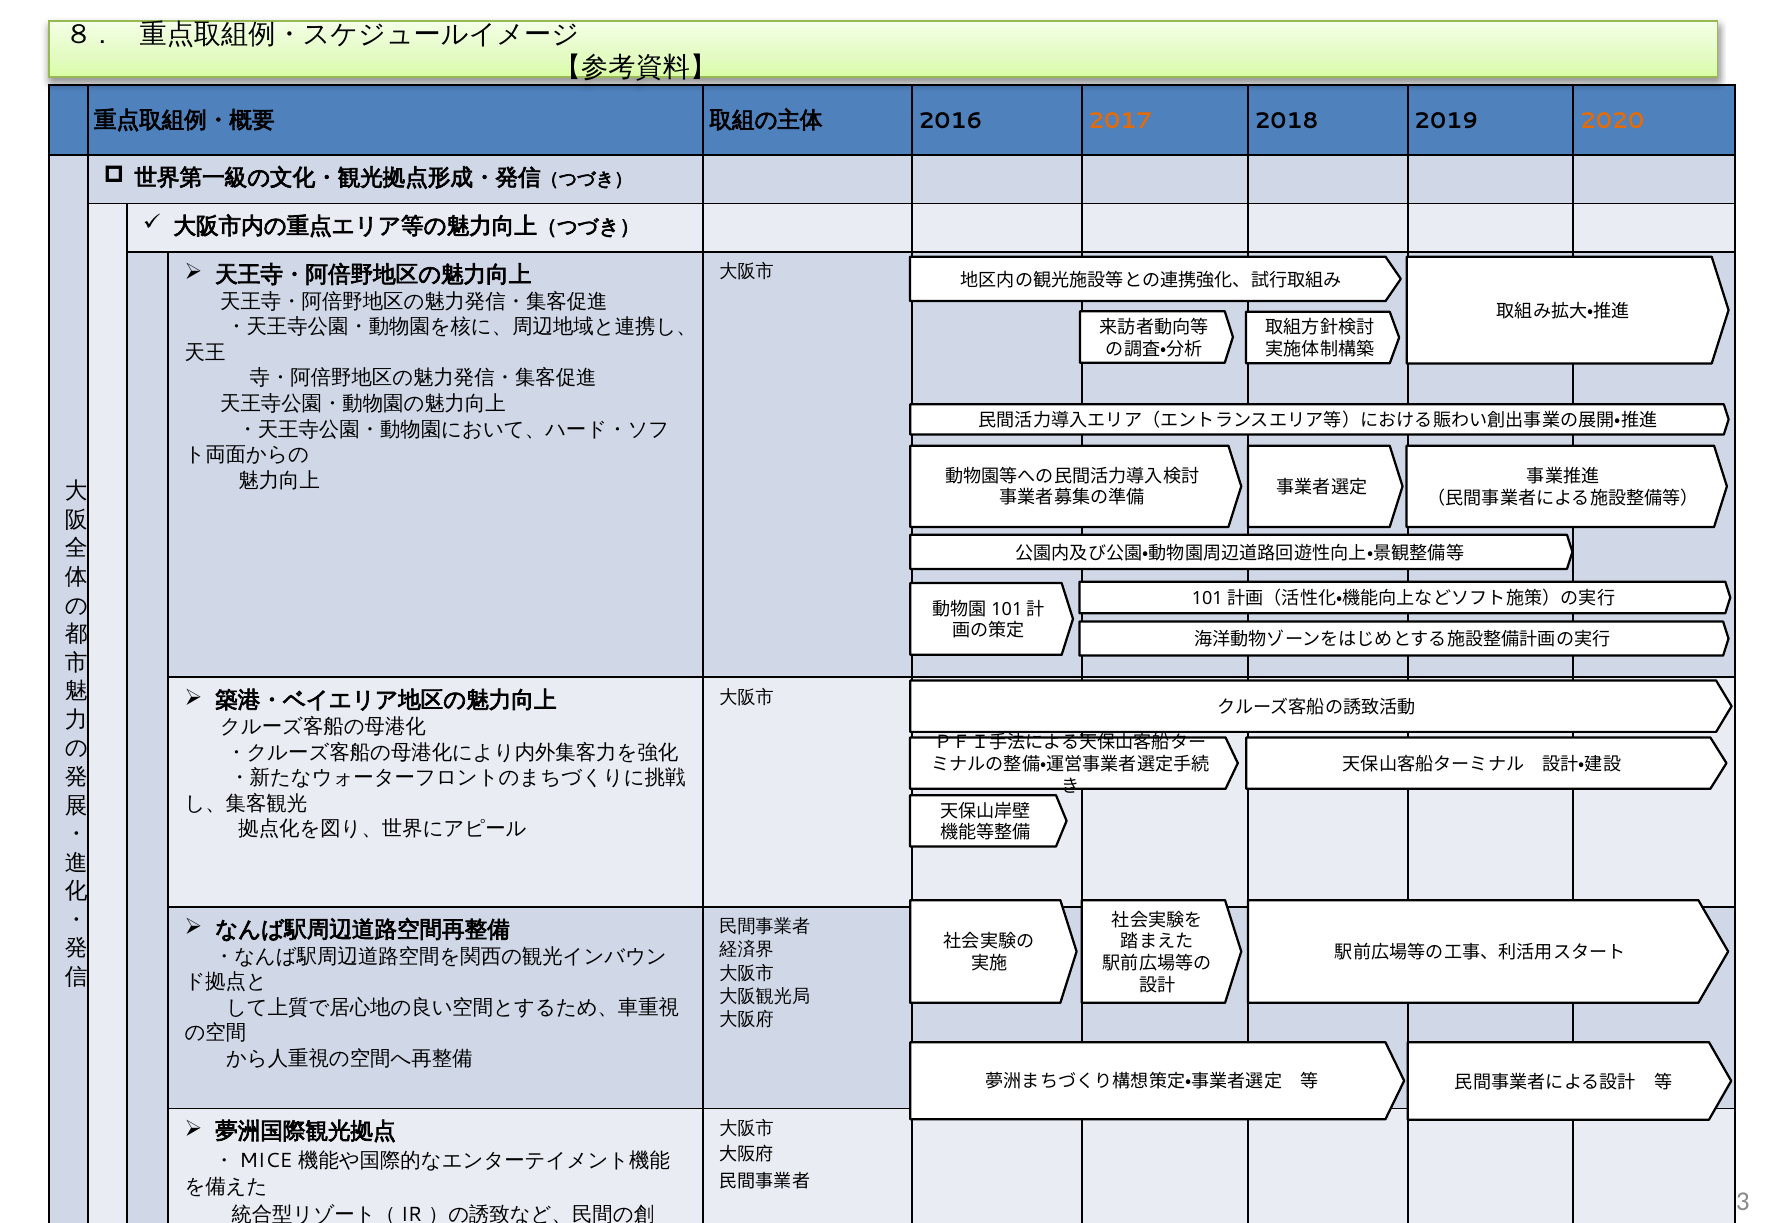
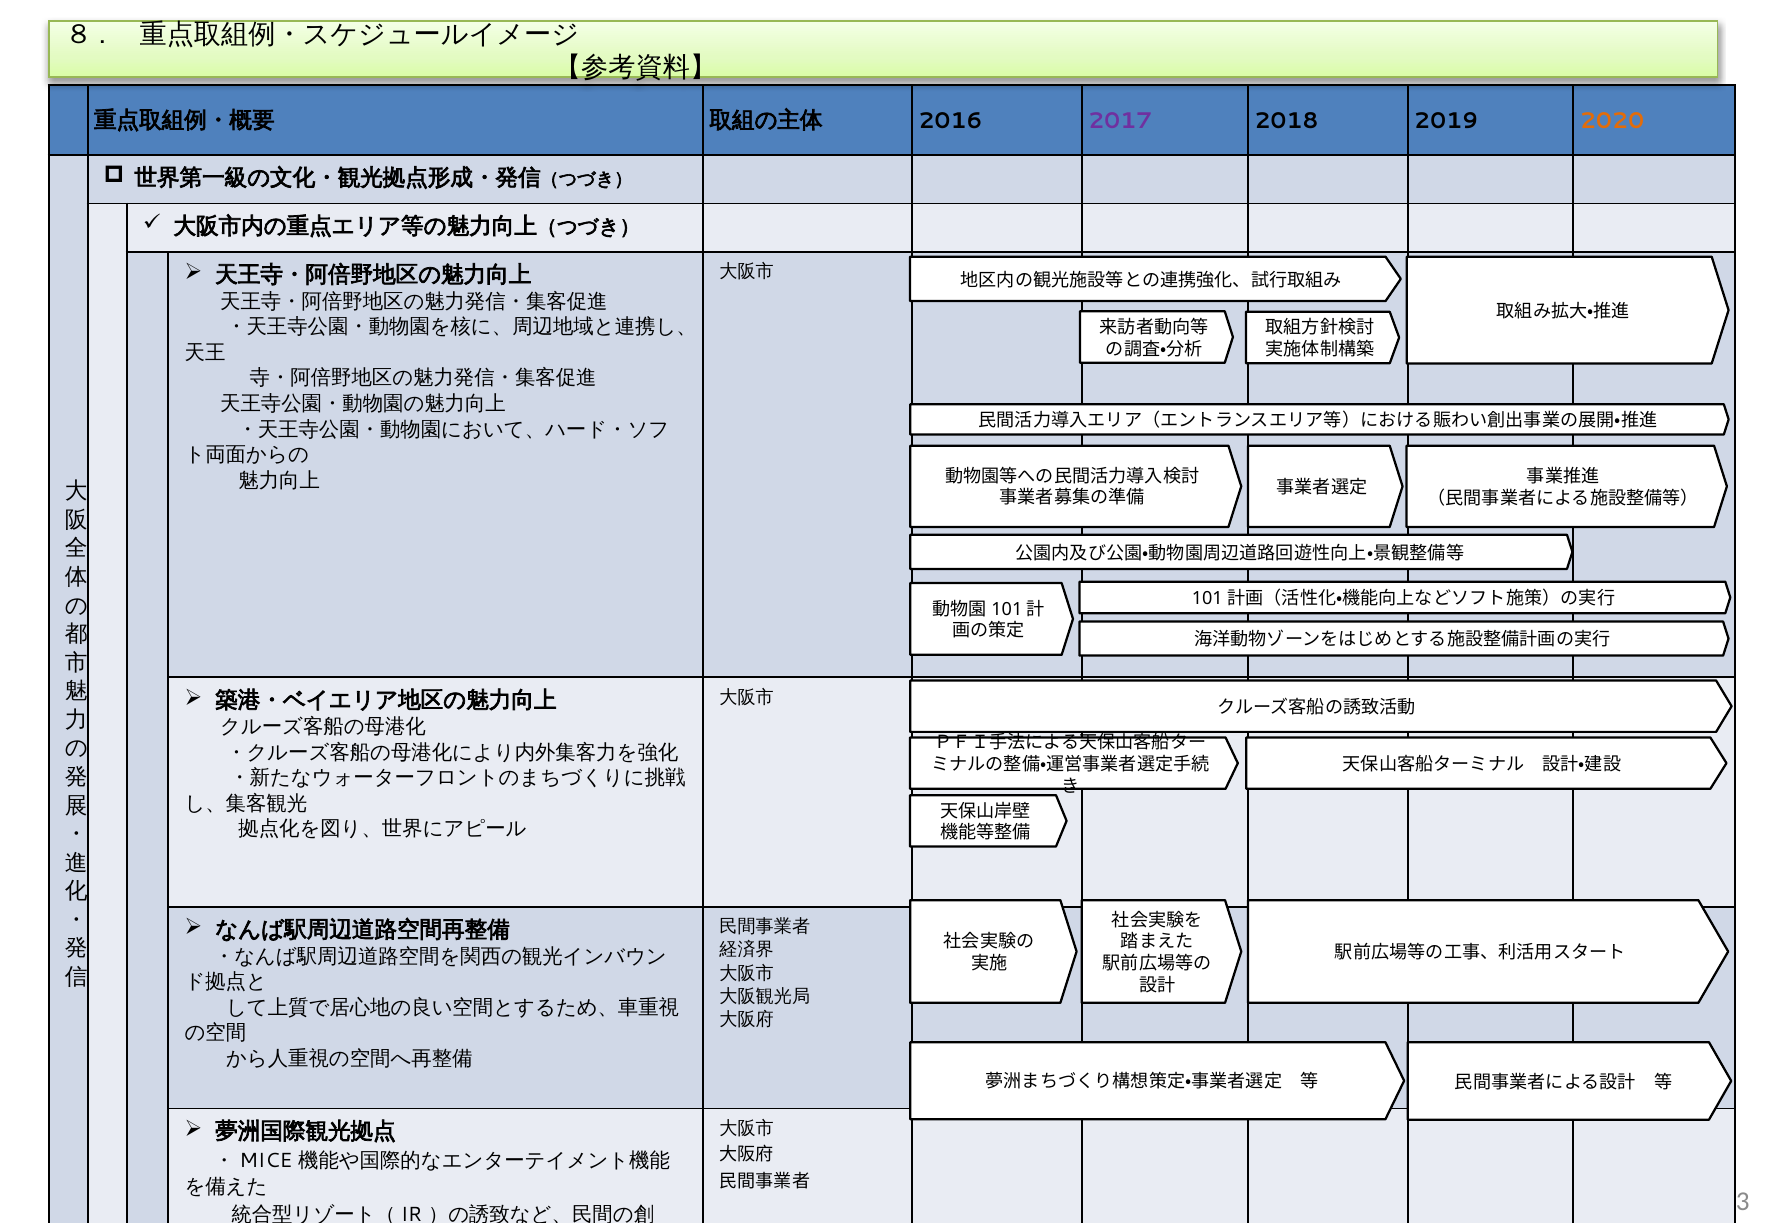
2017 colour: orange -> purple (1120, 121)
